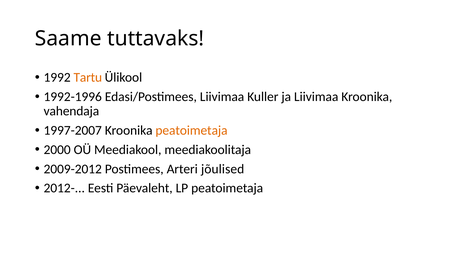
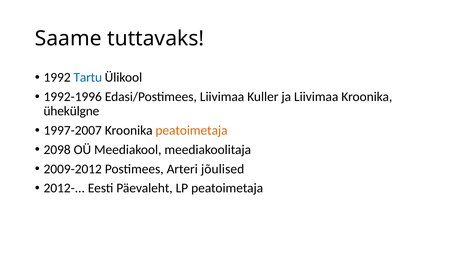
Tartu colour: orange -> blue (88, 78)
vahendaja: vahendaja -> ühekülgne (71, 111)
2000: 2000 -> 2098 (57, 150)
